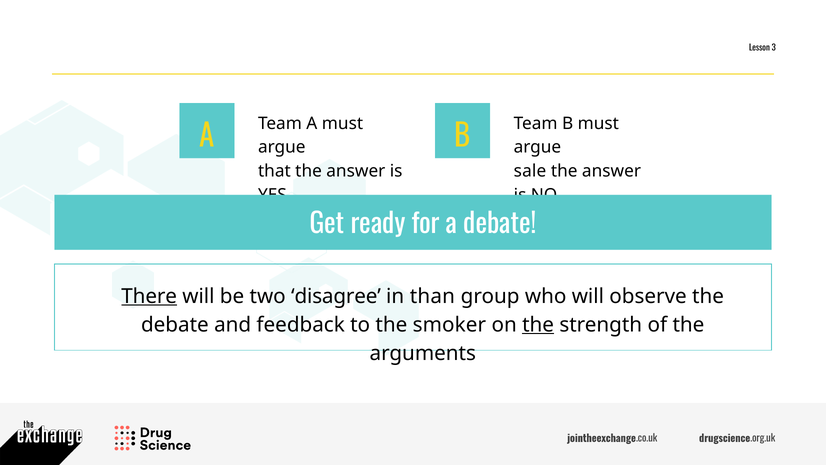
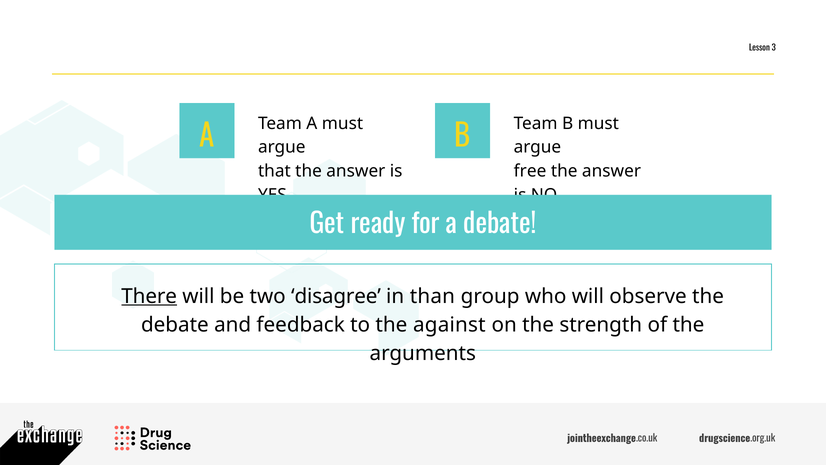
sale: sale -> free (530, 171)
smoker: smoker -> against (449, 324)
the underline: present -> none (538, 324)
